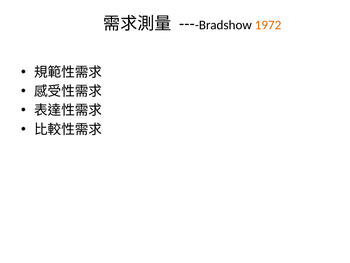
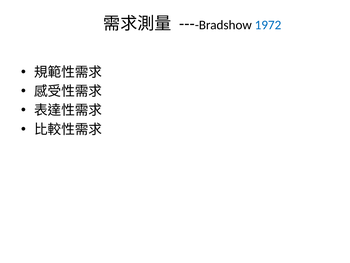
1972 colour: orange -> blue (268, 25)
